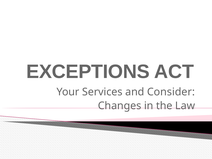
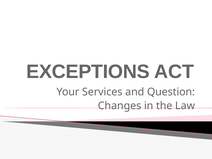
Consider: Consider -> Question (171, 92)
